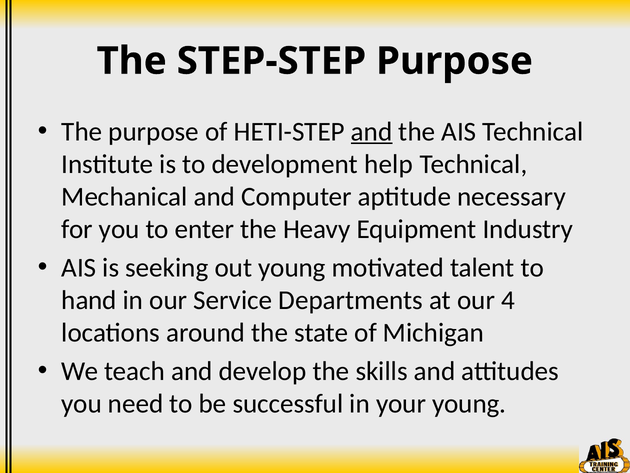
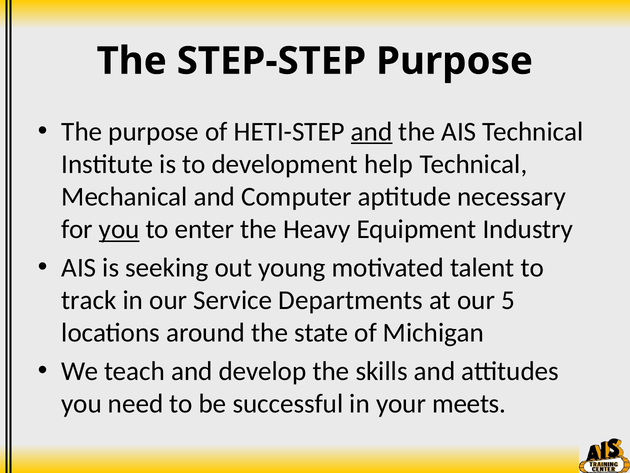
you underline: none -> present (119, 229)
hand: hand -> track (89, 300)
4: 4 -> 5 (508, 300)
your young: young -> meets (469, 403)
